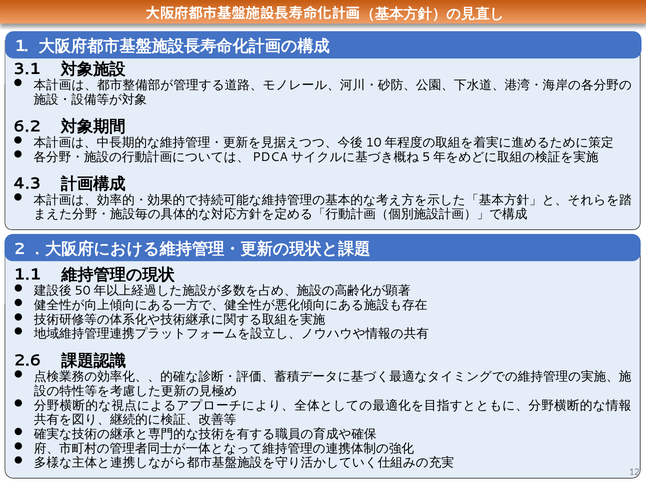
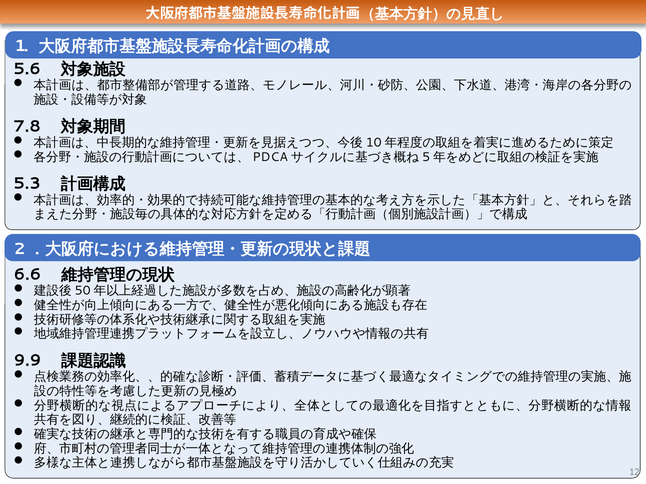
3.1: 3.1 -> 5.6 (27, 69)
6.2: 6.2 -> 7.8 (27, 126)
4.3: 4.3 -> 5.3 (27, 184)
1.1: 1.1 -> 6.6 (27, 275)
2.6: 2.6 -> 9.9 (27, 361)
